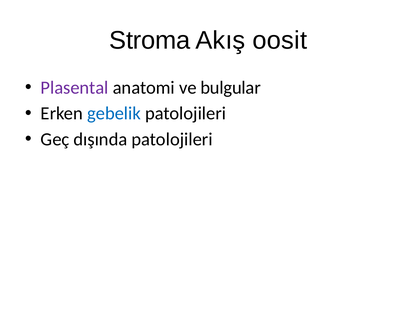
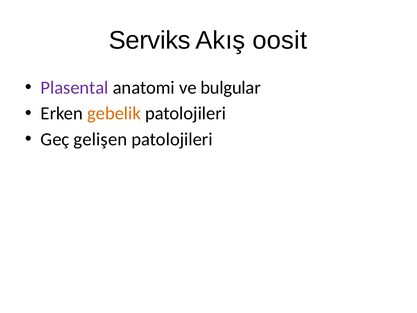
Stroma: Stroma -> Serviks (150, 40)
gebelik colour: blue -> orange (114, 113)
dışında: dışında -> gelişen (100, 139)
